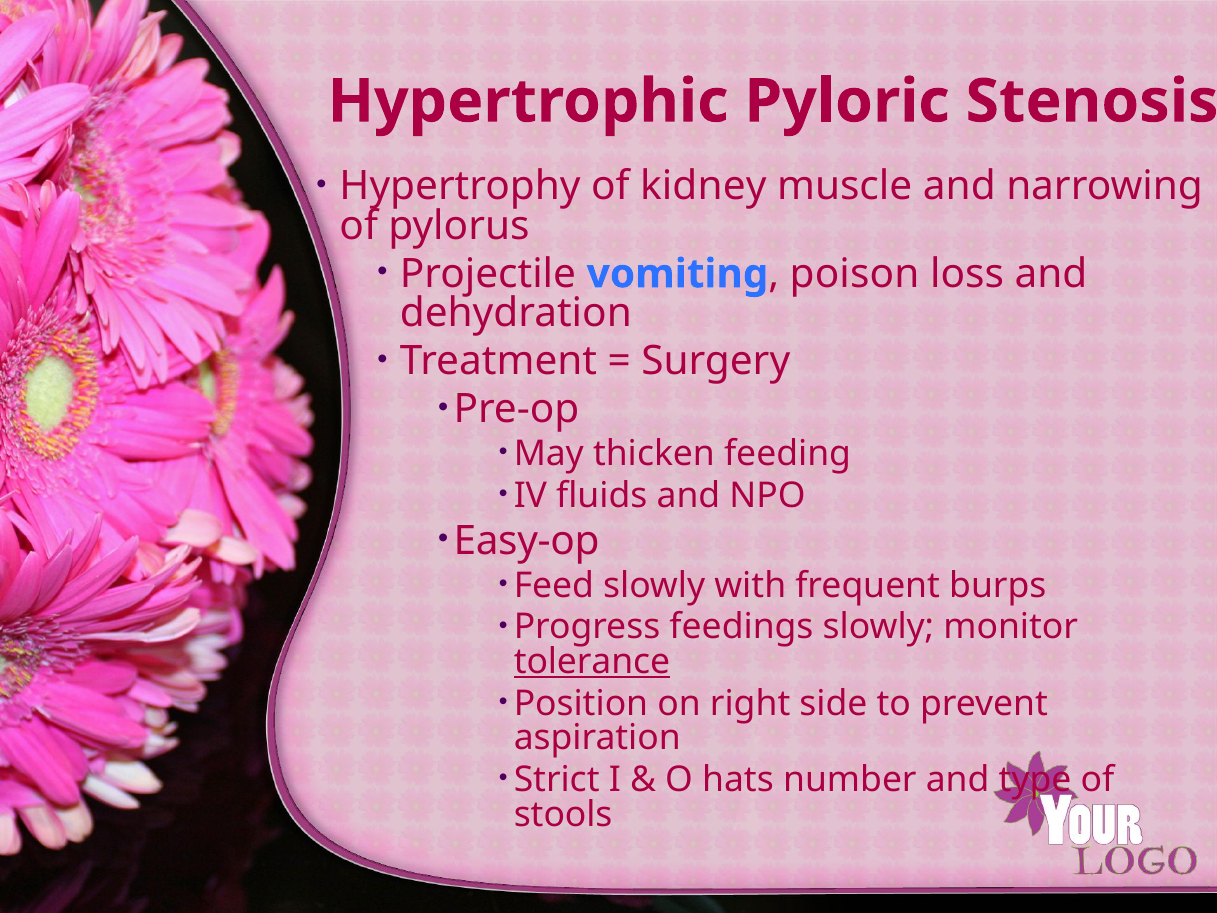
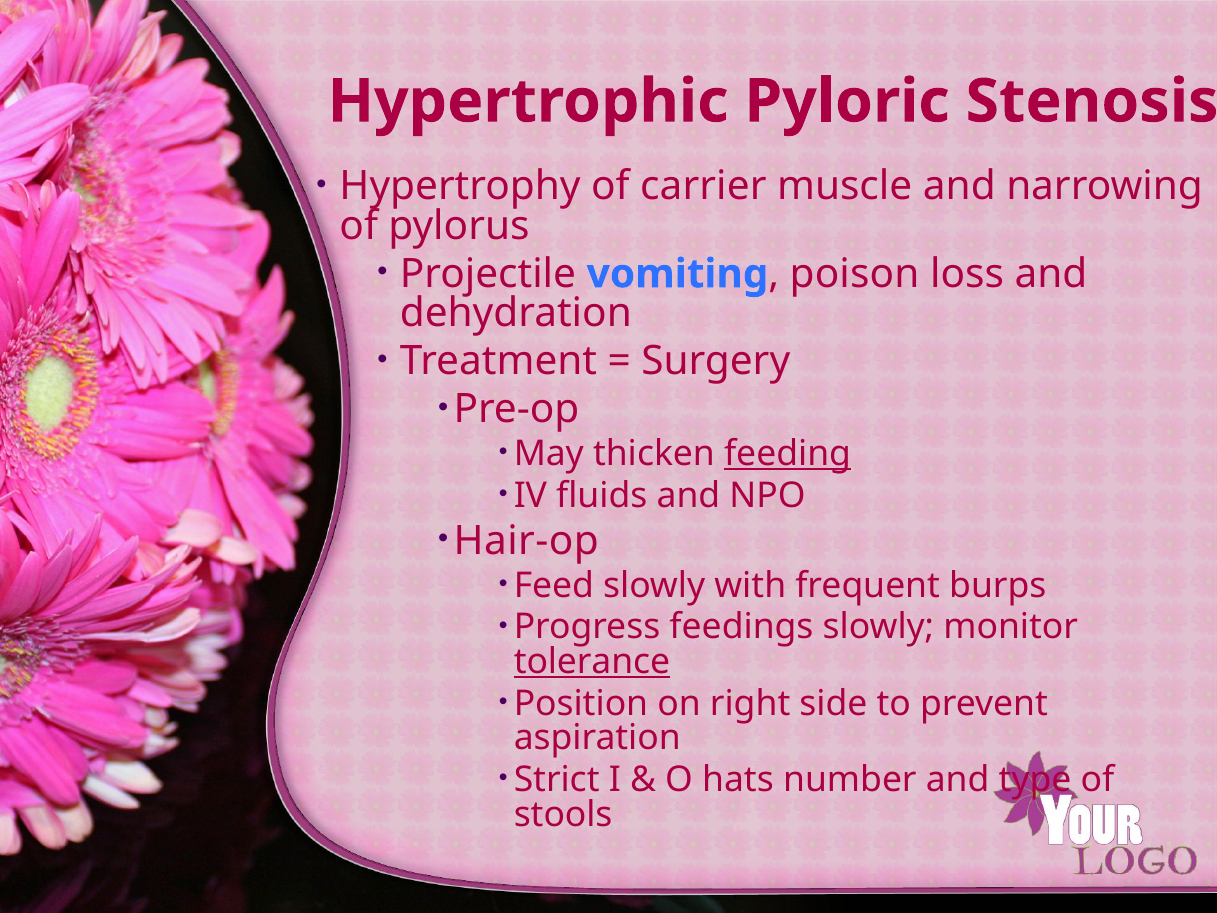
kidney: kidney -> carrier (703, 187)
feeding underline: none -> present (788, 454)
Easy-op: Easy-op -> Hair-op (526, 541)
